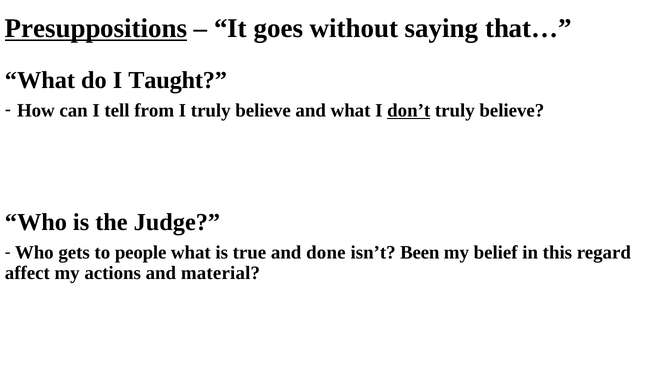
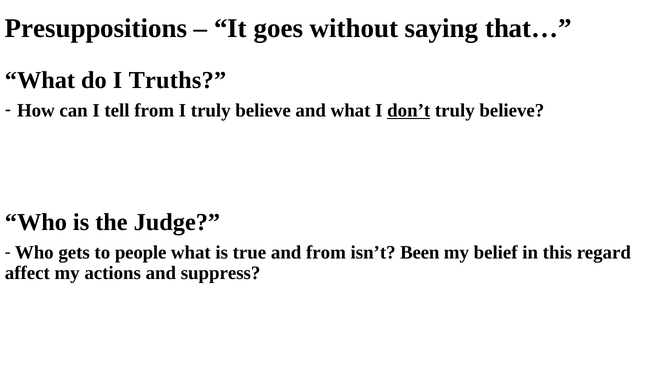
Presuppositions underline: present -> none (96, 28)
Taught: Taught -> Truths (177, 80)
and done: done -> from (326, 252)
material: material -> suppress (221, 272)
